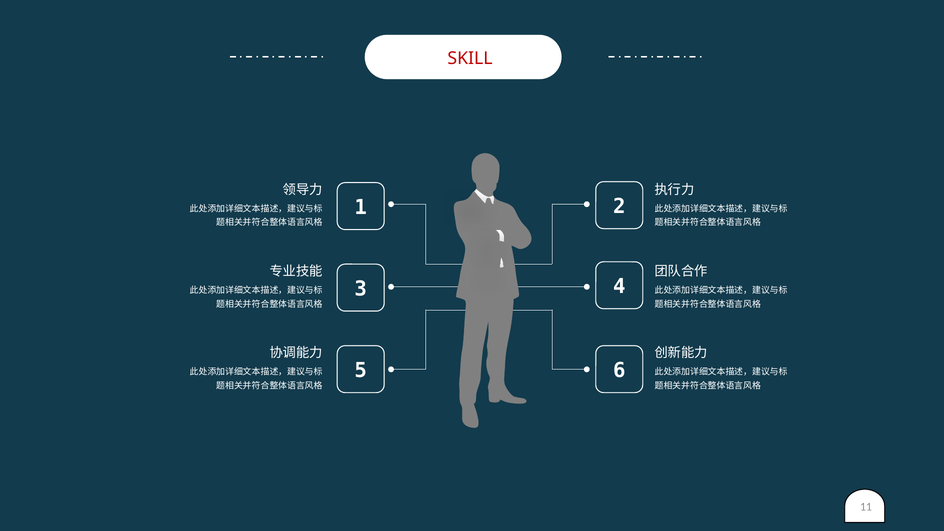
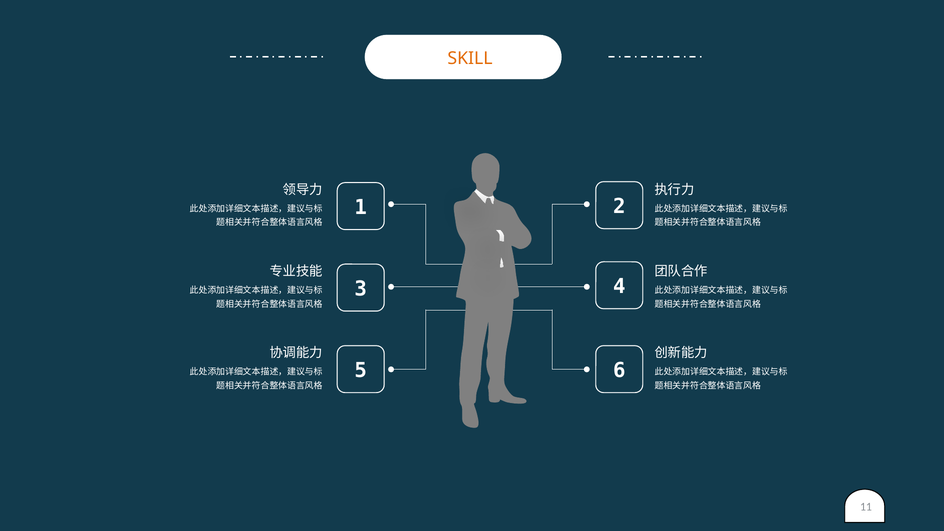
SKILL colour: red -> orange (470, 58)
